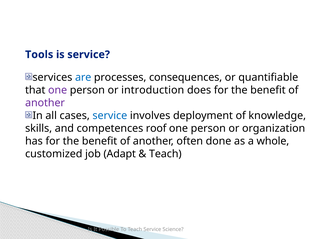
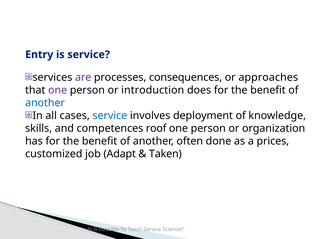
Tools: Tools -> Entry (39, 55)
are colour: blue -> purple (83, 78)
quantifiable: quantifiable -> approaches (268, 78)
another colour: purple -> blue (45, 103)
whole: whole -> prices (273, 141)
Teach: Teach -> Taken (165, 154)
